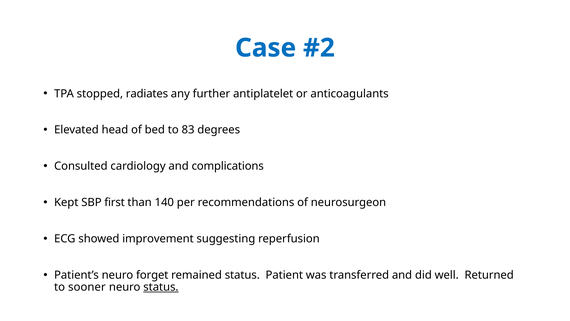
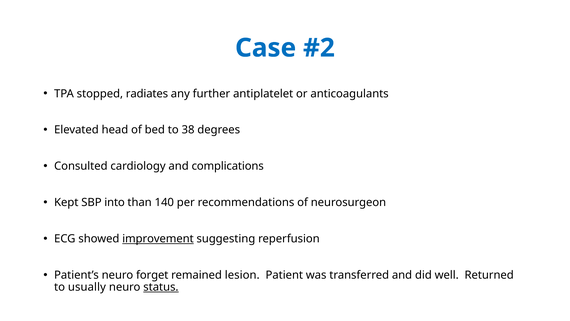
83: 83 -> 38 (188, 130)
first: first -> into (115, 202)
improvement underline: none -> present (158, 238)
remained status: status -> lesion (242, 275)
sooner: sooner -> usually (87, 287)
